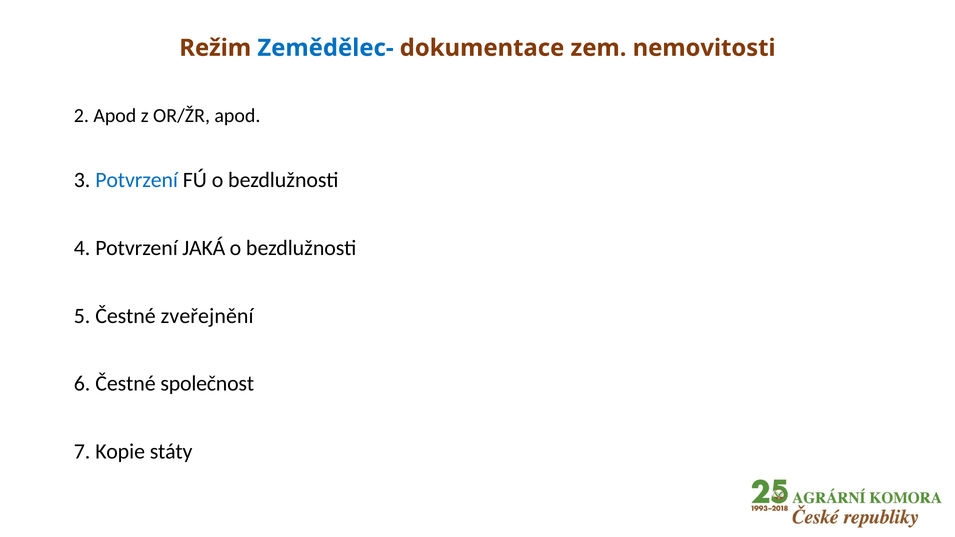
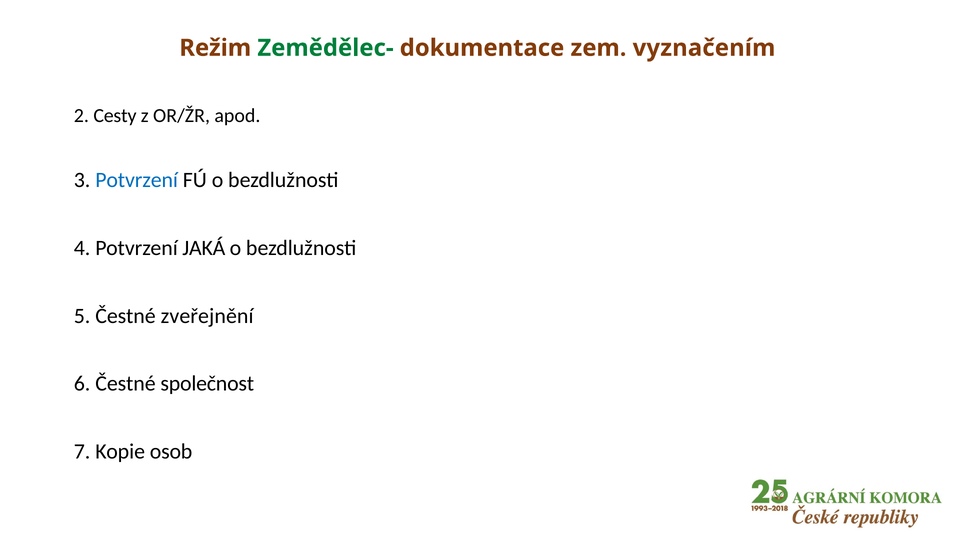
Zemědělec- colour: blue -> green (325, 48)
nemovitosti: nemovitosti -> vyznačením (704, 48)
2 Apod: Apod -> Cesty (115, 116)
státy: státy -> osob (171, 452)
